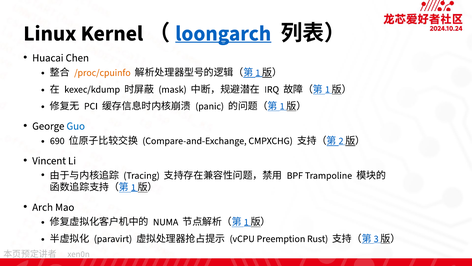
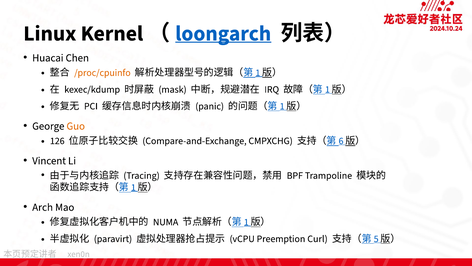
Guo colour: blue -> orange (76, 126)
690: 690 -> 126 (57, 141)
2: 2 -> 6 (341, 141)
Rust: Rust -> Curl (317, 238)
3: 3 -> 5 (376, 238)
